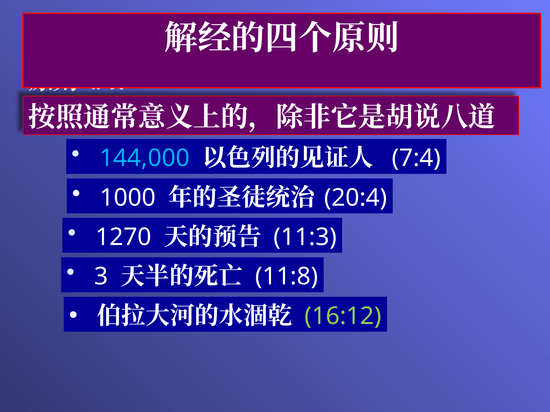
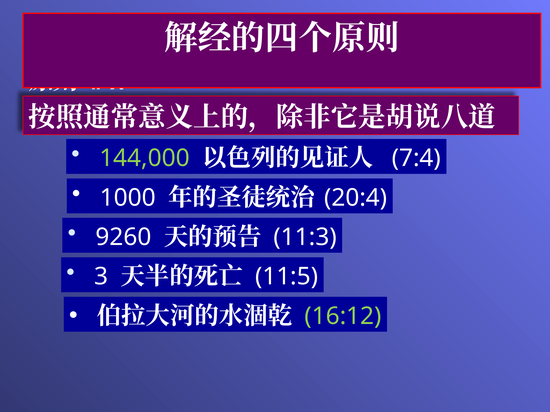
144,000 colour: light blue -> light green (145, 158)
1270: 1270 -> 9260 (123, 237)
11:8: 11:8 -> 11:5 (287, 277)
